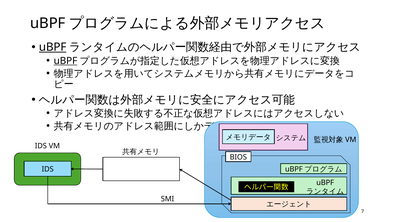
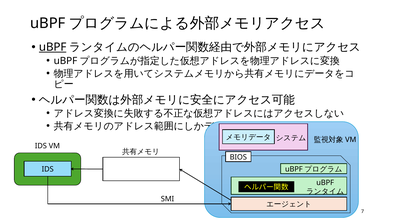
uBPF underline: present -> none (65, 61)
